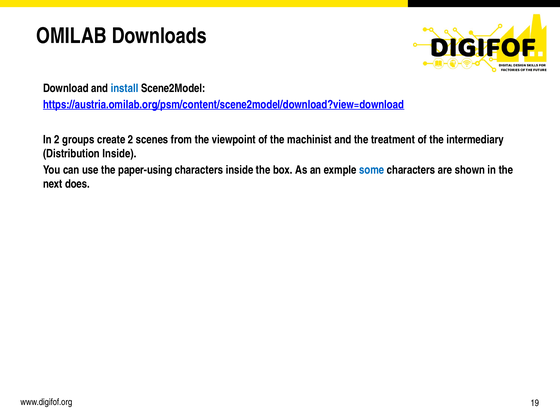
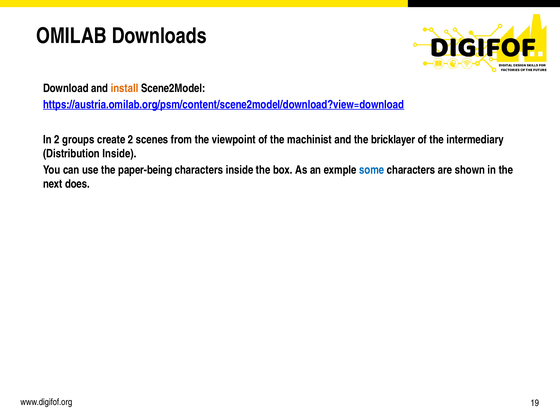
install colour: blue -> orange (125, 88)
treatment: treatment -> bricklayer (393, 140)
paper-using: paper-using -> paper-being (145, 170)
